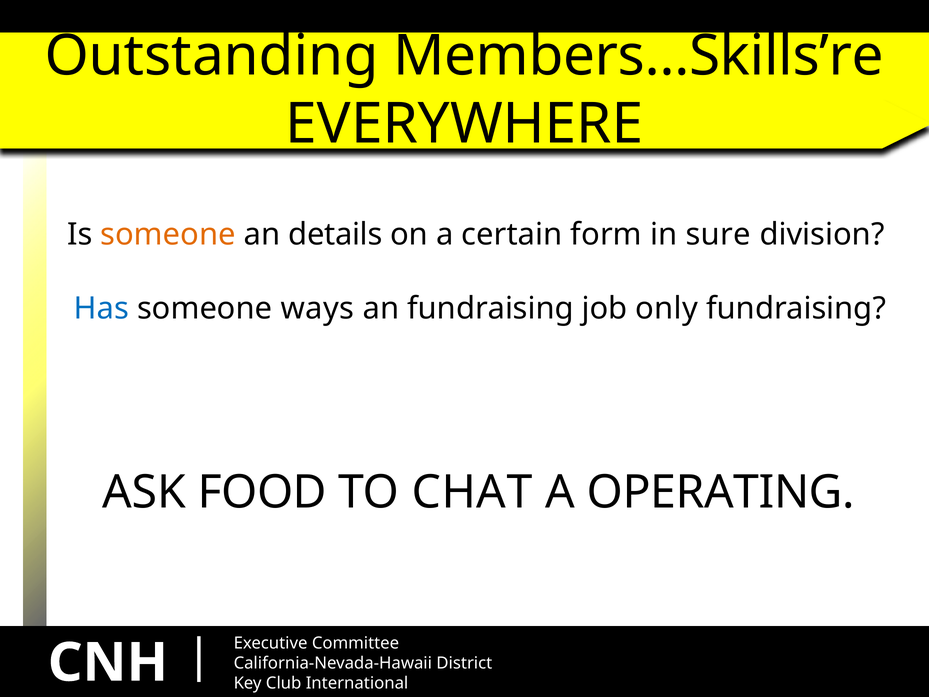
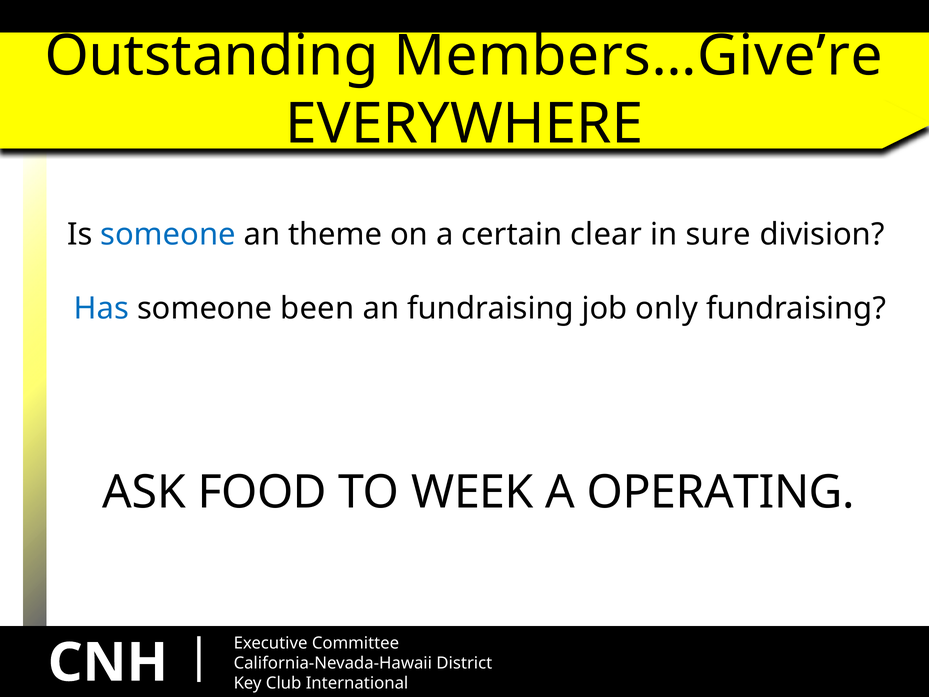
Members…Skills’re: Members…Skills’re -> Members…Give’re (638, 56)
someone colour: orange -> blue (168, 234)
details: details -> theme (335, 234)
form: form -> clear (606, 234)
ways: ways -> been (317, 309)
CHAT: CHAT -> WEEK (472, 492)
